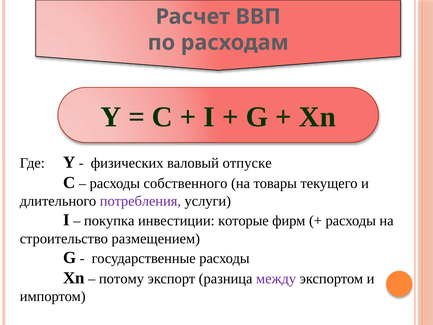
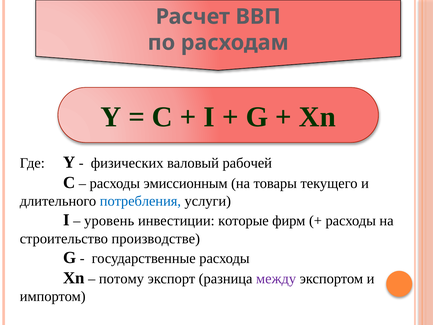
отпуске: отпуске -> рабочей (247, 163)
собственного: собственного -> эмиссионным (186, 183)
потребления colour: purple -> blue (140, 201)
покупка: покупка -> уровень (109, 221)
размещением: размещением -> производстве (156, 238)
